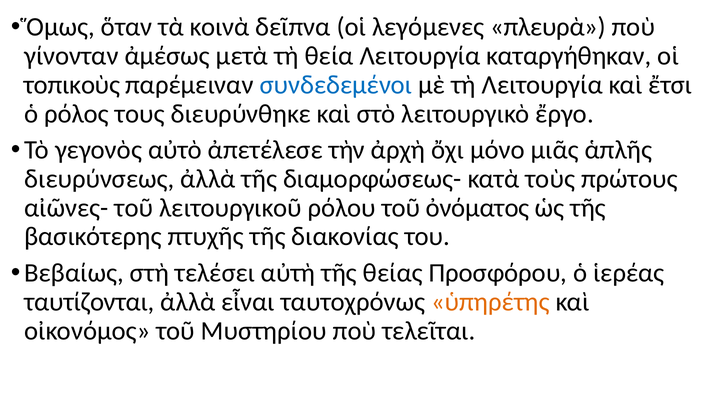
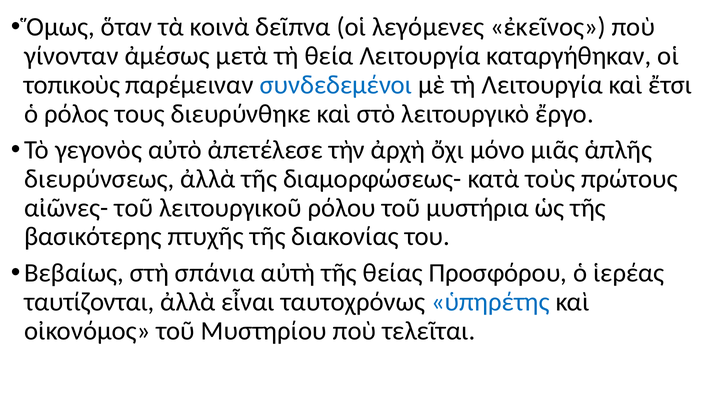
πλευρὰ: πλευρὰ -> ἐκεῖνος (548, 27)
ὀνόματος: ὀνόματος -> μυστήρια (478, 208)
τελέσει: τελέσει -> σπάνια (215, 273)
ὑπηρέτης colour: orange -> blue (490, 301)
